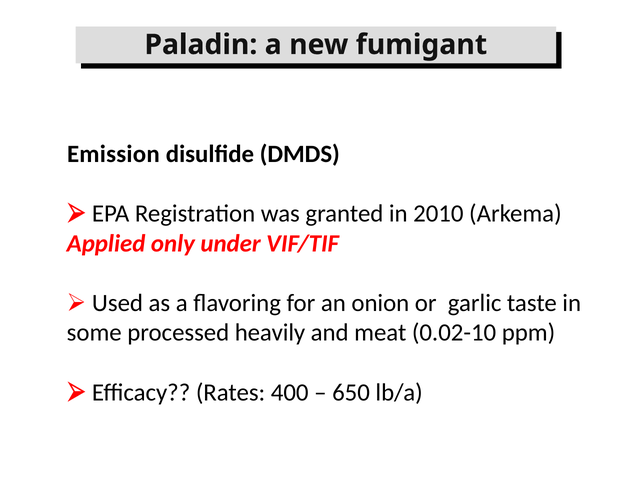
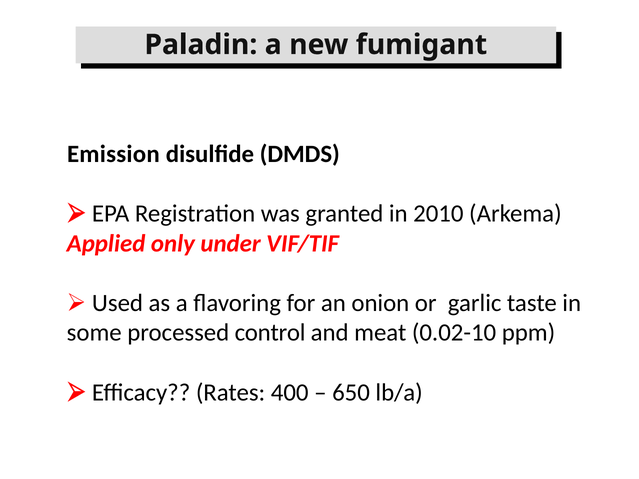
heavily: heavily -> control (270, 333)
